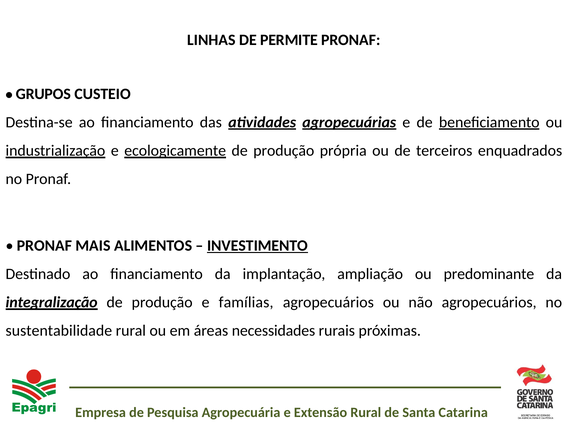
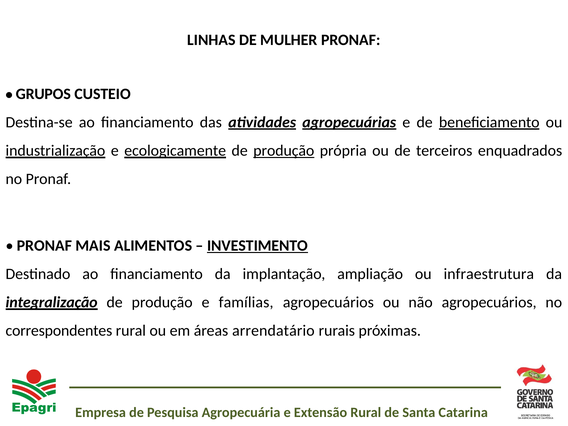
PERMITE: PERMITE -> MULHER (289, 40)
produção underline: none -> present (284, 151)
predominante: predominante -> infraestrutura (489, 274)
sustentabilidade: sustentabilidade -> correspondentes (59, 331)
necessidades: necessidades -> arrendatário (273, 331)
